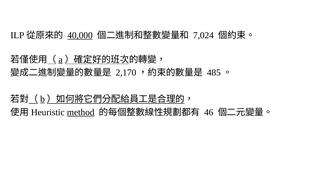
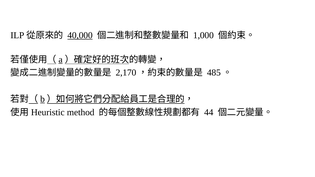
7,024: 7,024 -> 1,000 (203, 35)
method underline: present -> none (81, 112)
46: 46 -> 44 (209, 112)
